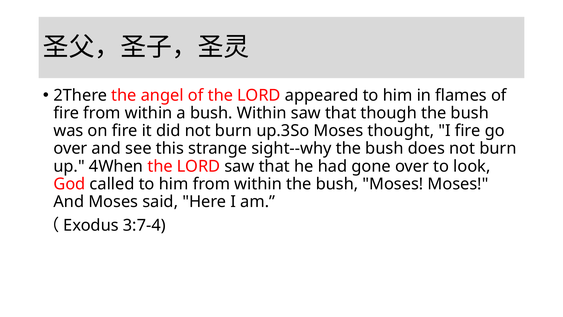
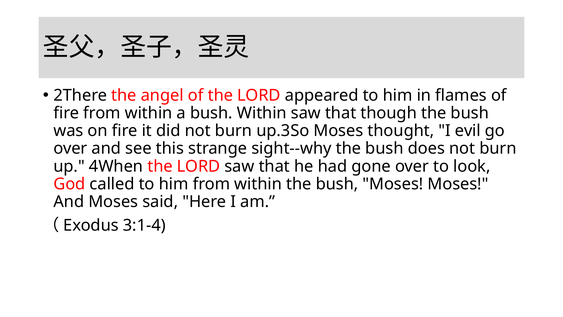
I fire: fire -> evil (468, 131)
3:7-4: 3:7-4 -> 3:1-4 (144, 225)
